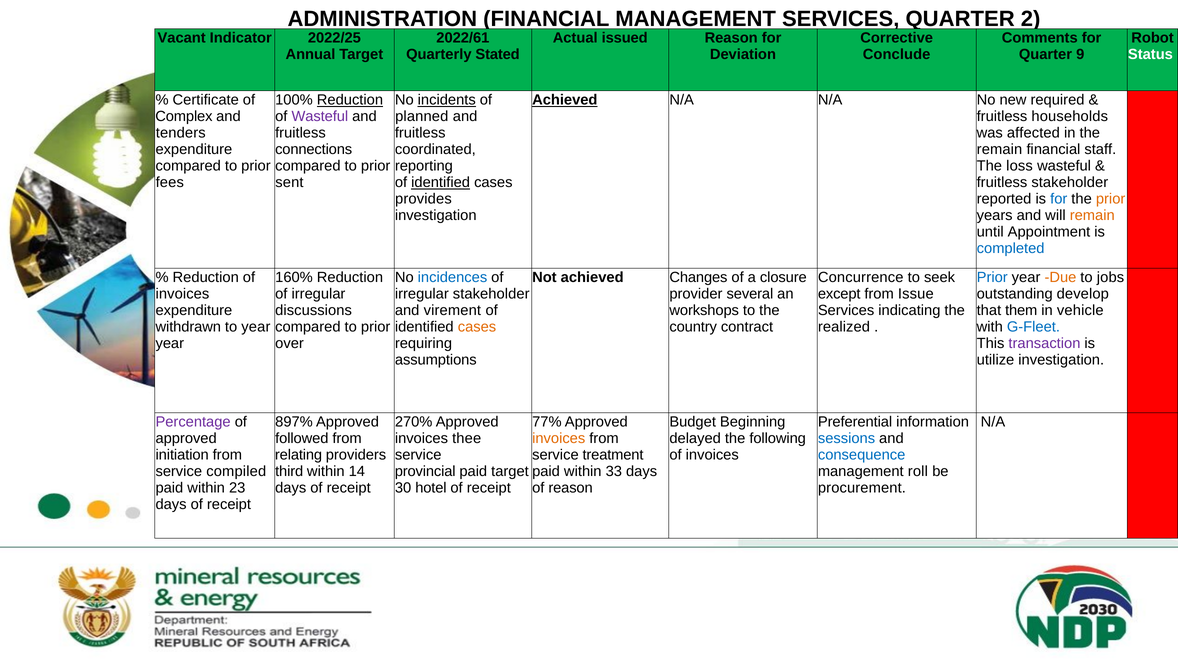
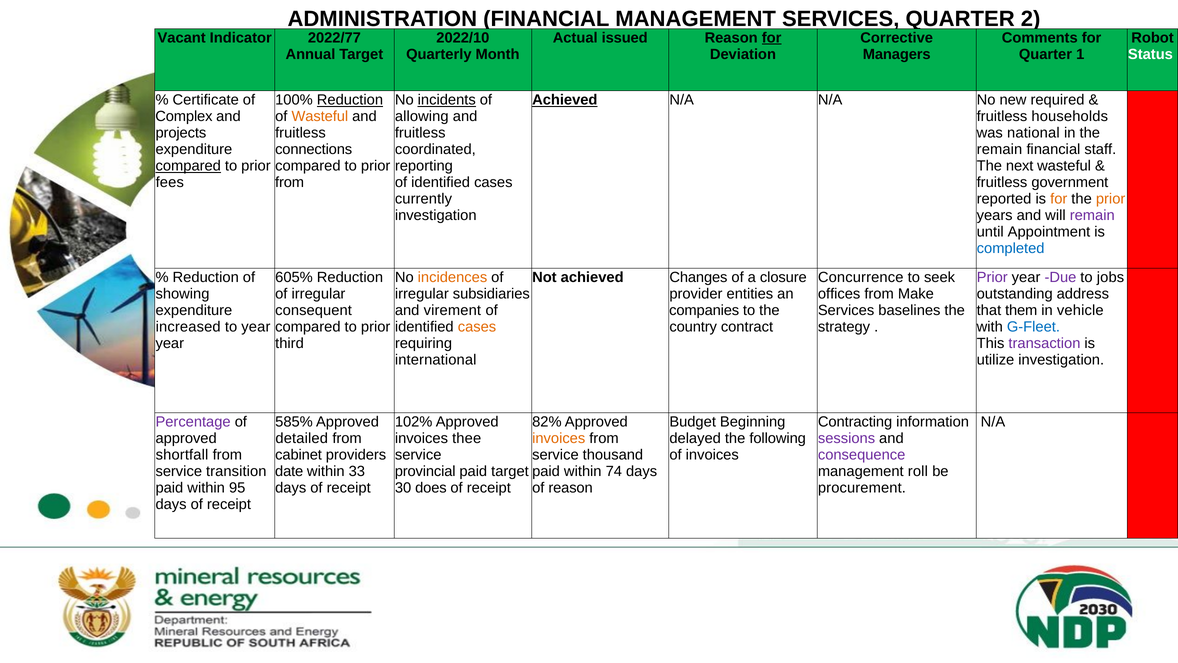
2022/25: 2022/25 -> 2022/77 (334, 38)
2022/61: 2022/61 -> 2022/10 (463, 38)
for underline: none -> present (772, 38)
Stated: Stated -> Month (498, 54)
Conclude: Conclude -> Managers (897, 54)
9: 9 -> 1 (1080, 54)
Wasteful colour: purple -> orange (320, 116)
planned: planned -> allowing (422, 116)
tenders: tenders -> projects (181, 133)
affected: affected -> national (1033, 133)
compared underline: none -> present (188, 166)
loss: loss -> next (1020, 166)
sent: sent -> from (290, 182)
identified underline: present -> none (441, 182)
fruitless stakeholder: stakeholder -> government (1070, 182)
provides: provides -> currently (423, 199)
for colour: blue -> orange (1059, 199)
remain colour: orange -> purple (1092, 215)
160%: 160% -> 605% (294, 277)
incidences colour: blue -> orange (452, 277)
Prior colour: blue -> purple (992, 277)
Due colour: orange -> purple (1060, 277)
invoices: invoices -> showing (182, 294)
irregular stakeholder: stakeholder -> subsidiaries (491, 294)
several: several -> entities (750, 294)
except: except -> offices (839, 294)
Issue: Issue -> Make (916, 294)
develop: develop -> address (1083, 294)
discussions: discussions -> consequent (314, 310)
workshops: workshops -> companies (704, 310)
indicating: indicating -> baselines (909, 310)
withdrawn: withdrawn -> increased (188, 327)
realized: realized -> strategy (844, 327)
over: over -> third (290, 343)
assumptions: assumptions -> international (436, 360)
897%: 897% -> 585% (294, 422)
270%: 270% -> 102% (414, 422)
77%: 77% -> 82% (547, 422)
Preferential: Preferential -> Contracting (855, 422)
followed: followed -> detailed (302, 438)
sessions colour: blue -> purple (847, 438)
initiation: initiation -> shortfall (182, 455)
relating: relating -> cabinet (299, 455)
treatment: treatment -> thousand (613, 455)
consequence colour: blue -> purple (862, 455)
compiled: compiled -> transition (236, 471)
third: third -> date (289, 471)
14: 14 -> 33 (357, 471)
33: 33 -> 74 (614, 471)
23: 23 -> 95 (237, 488)
hotel: hotel -> does (431, 488)
